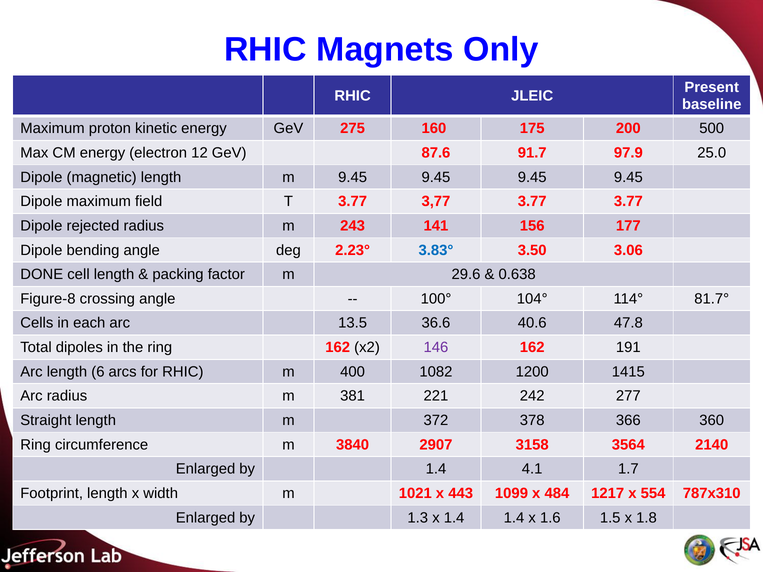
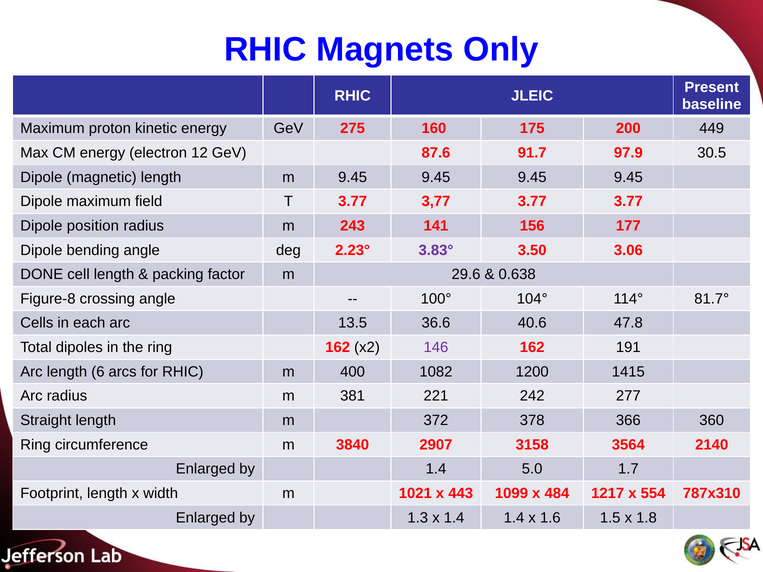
500: 500 -> 449 (712, 129)
25.0: 25.0 -> 30.5 (712, 153)
rejected: rejected -> position (93, 226)
3.83° colour: blue -> purple (436, 250)
4.1: 4.1 -> 5.0 (532, 469)
